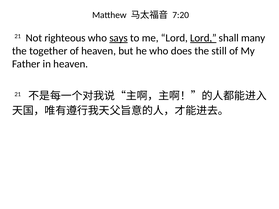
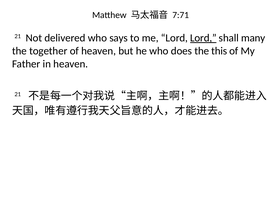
7:20: 7:20 -> 7:71 (181, 15)
righteous: righteous -> delivered (65, 38)
says underline: present -> none (119, 38)
still: still -> this (219, 51)
